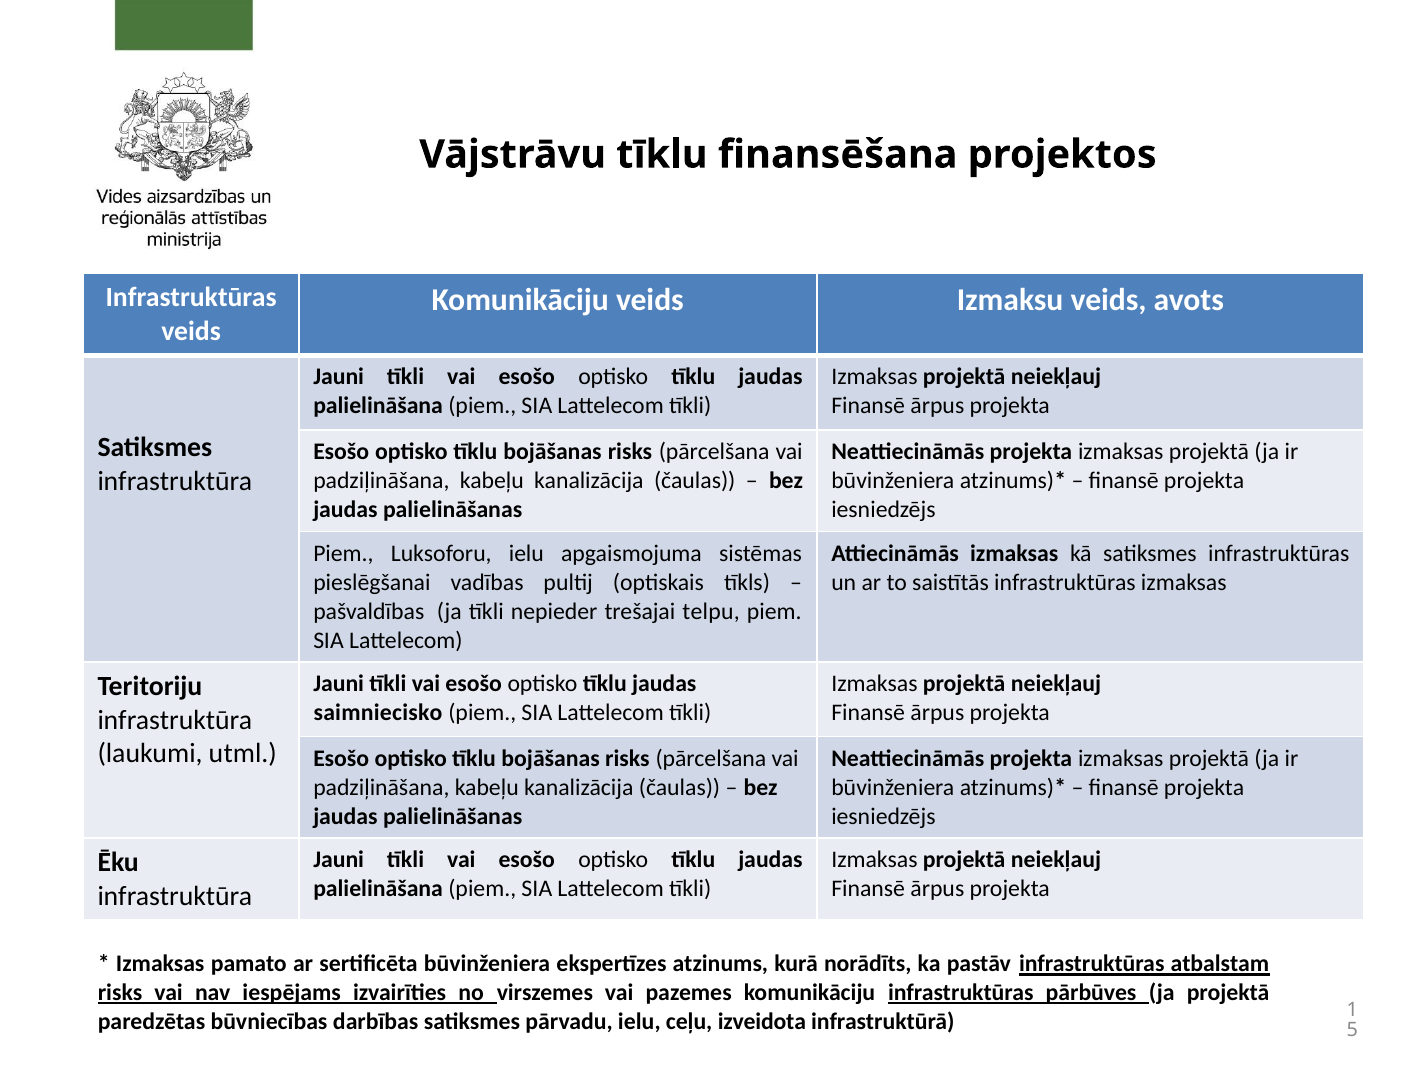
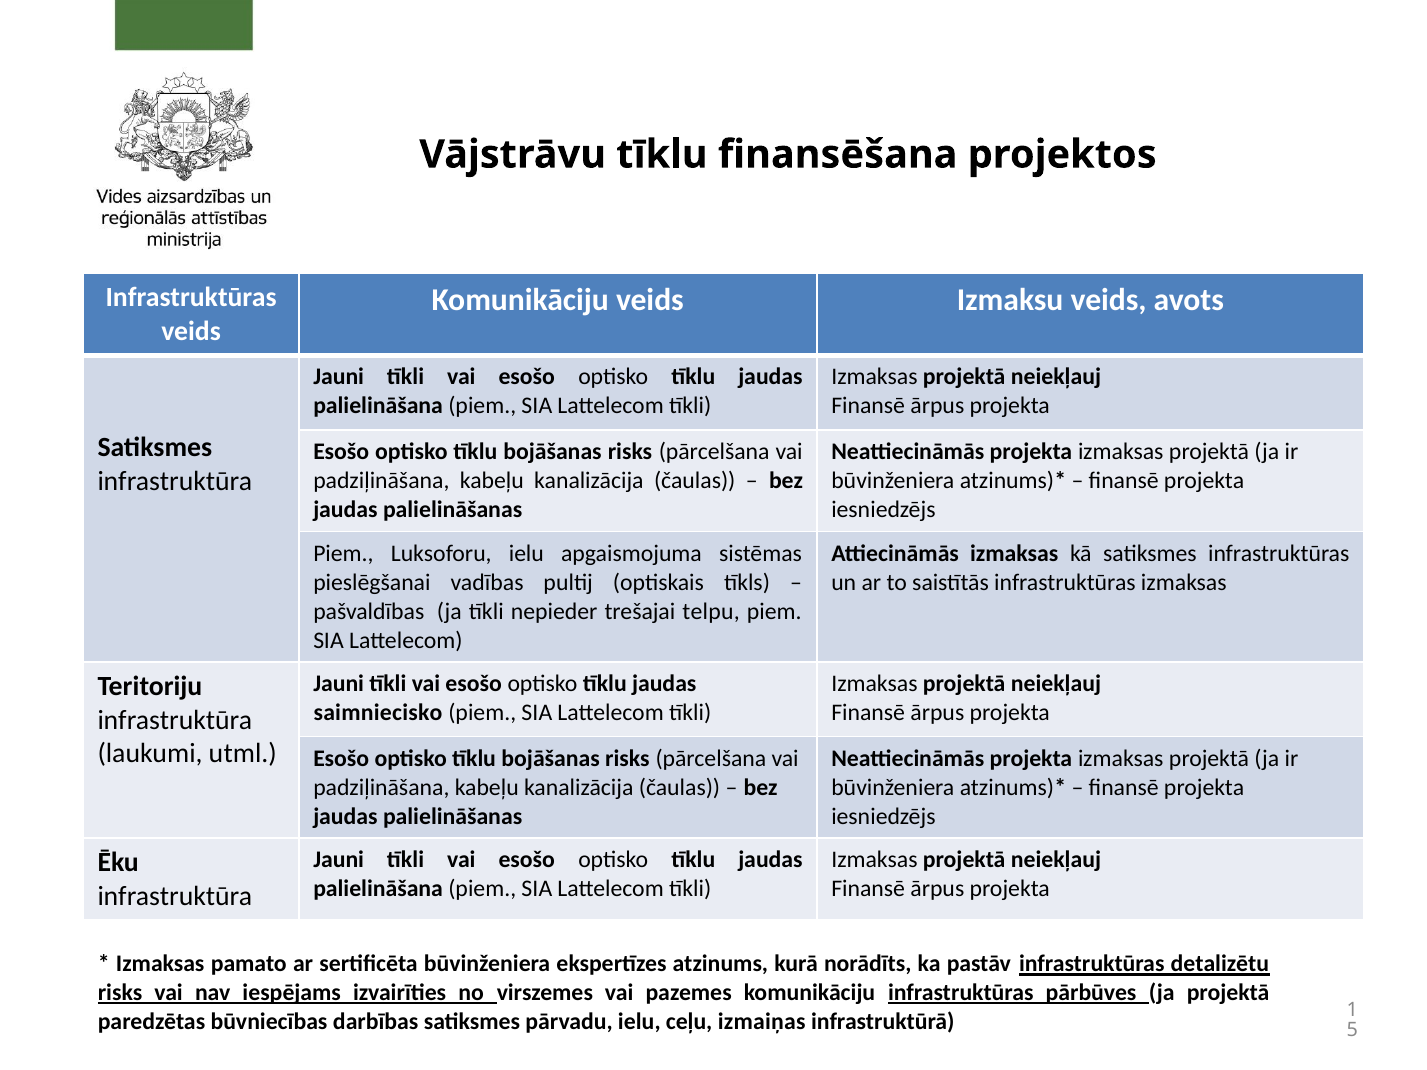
atbalstam: atbalstam -> detalizētu (1220, 964)
izveidota: izveidota -> izmaiņas (762, 1021)
